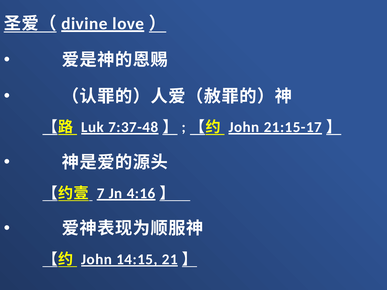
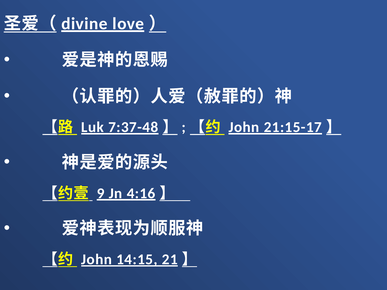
7: 7 -> 9 (101, 193)
